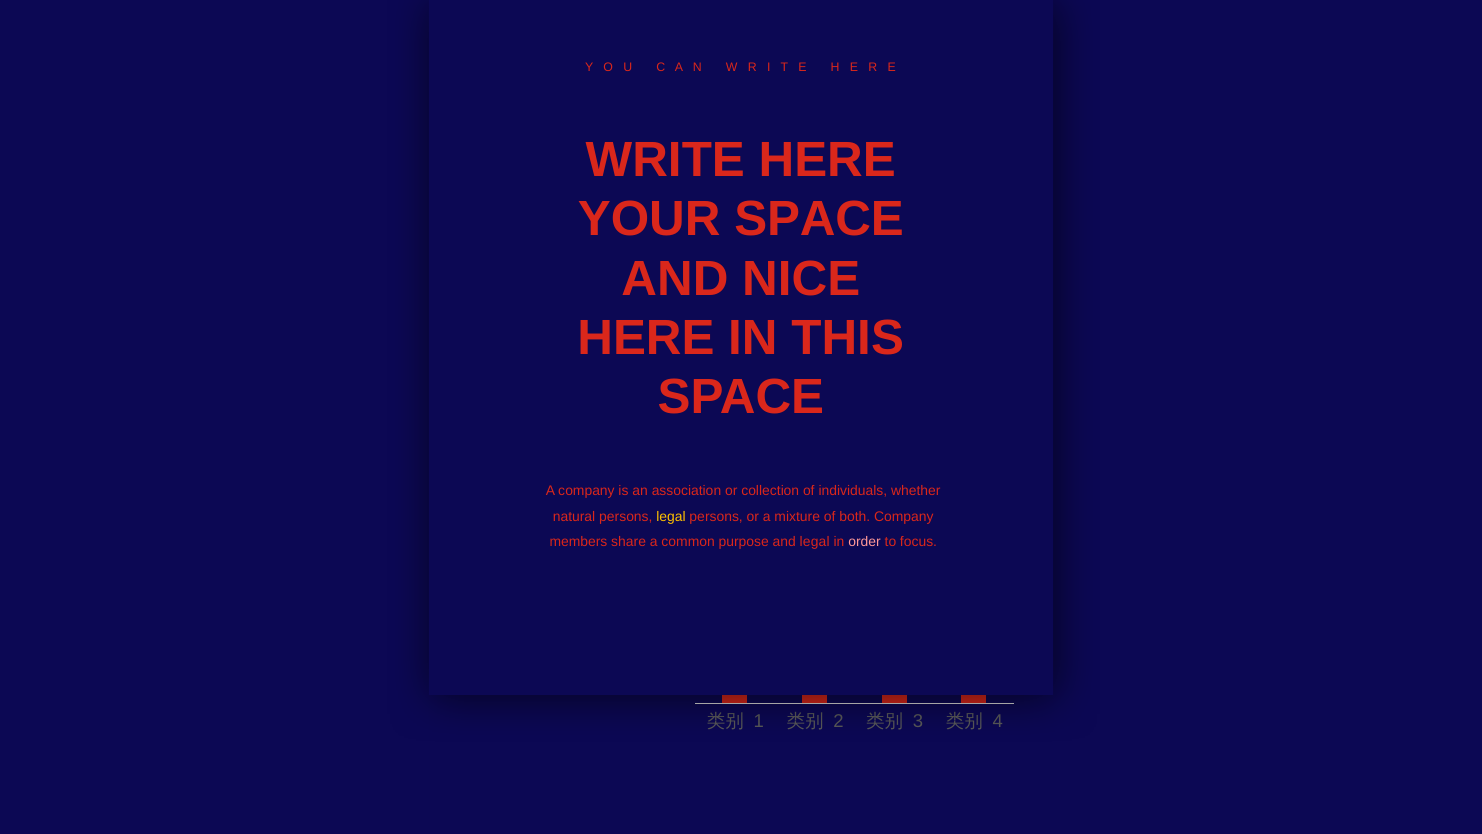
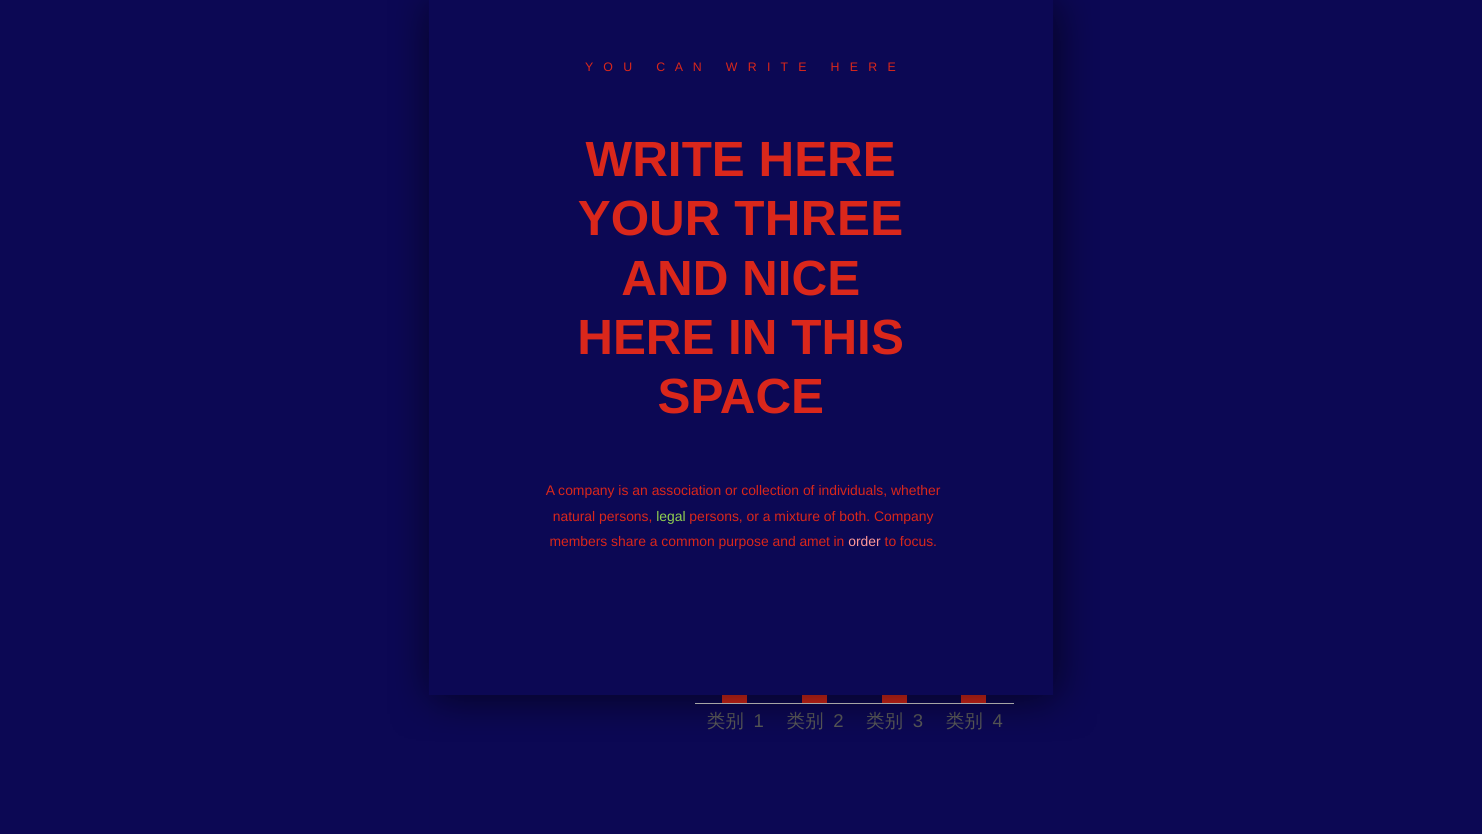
YOUR SPACE: SPACE -> THREE (819, 219)
legal colour: yellow -> light green (671, 516)
and legal: legal -> amet (815, 541)
